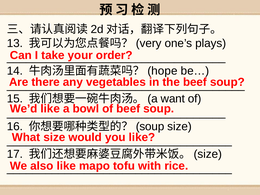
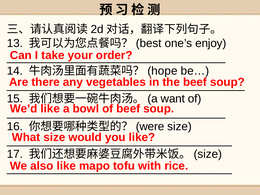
very: very -> best (149, 43)
plays: plays -> enjoy (211, 43)
soup: soup -> were (150, 126)
